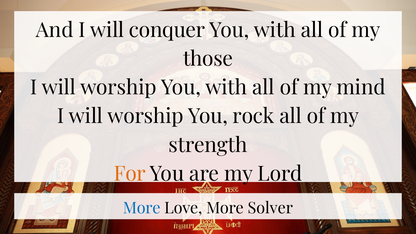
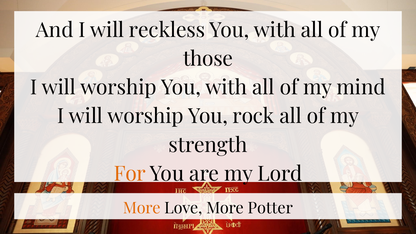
conquer: conquer -> reckless (167, 30)
More colour: blue -> orange (142, 208)
Solver: Solver -> Potter (270, 208)
